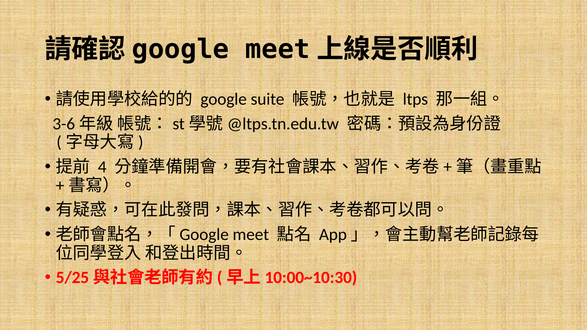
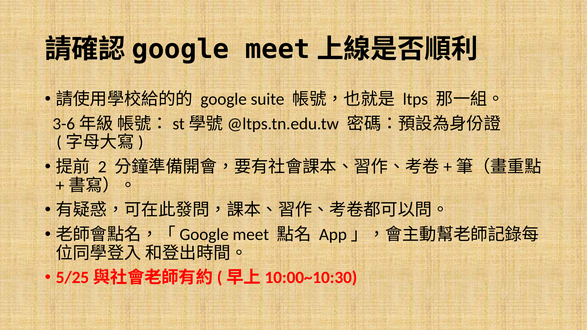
4: 4 -> 2 (102, 167)
